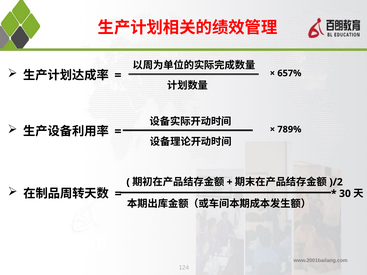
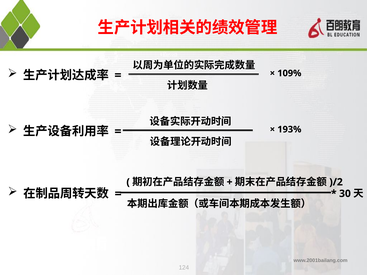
657%: 657% -> 109% (289, 73)
789%: 789% -> 193% (289, 130)
